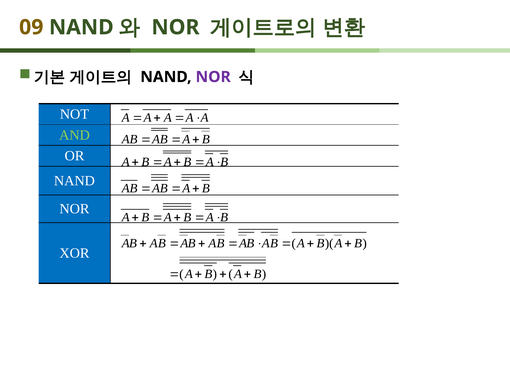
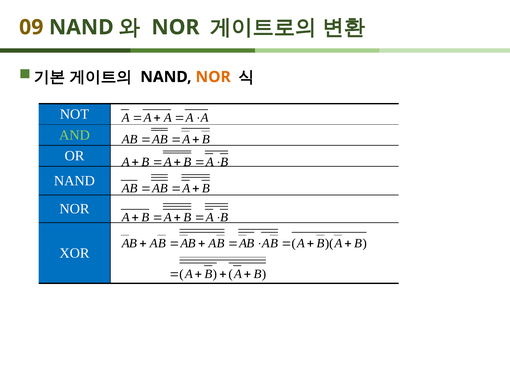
NOR colour: purple -> orange (213, 77)
